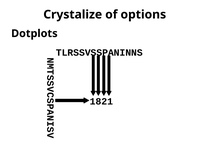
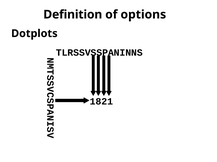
Crystalize: Crystalize -> Definition (73, 15)
